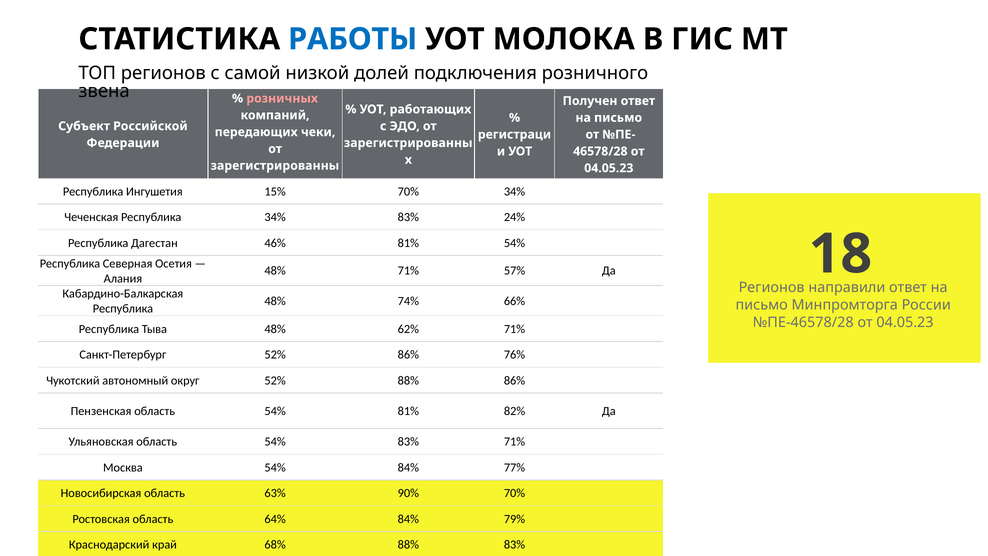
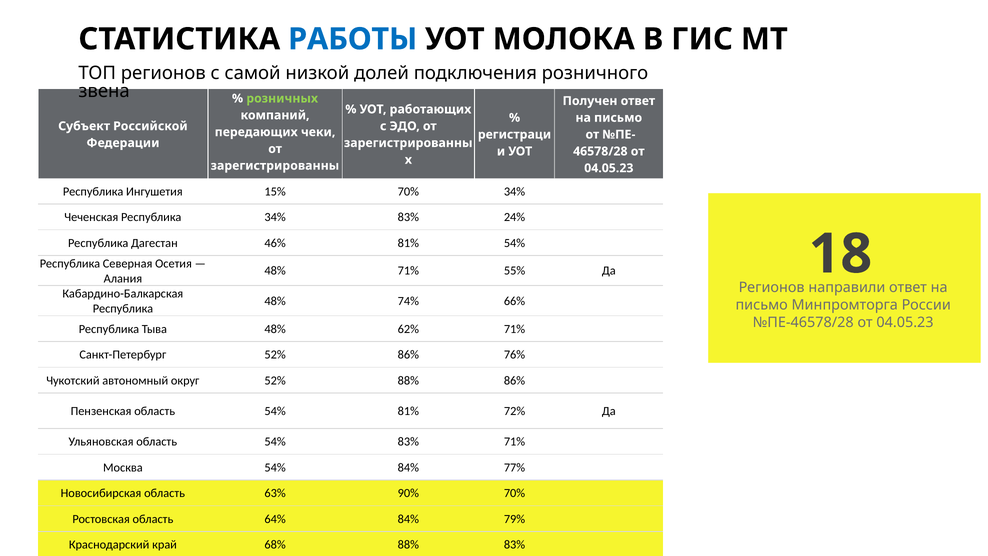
розничных colour: pink -> light green (282, 98)
57%: 57% -> 55% (515, 271)
82%: 82% -> 72% (515, 411)
